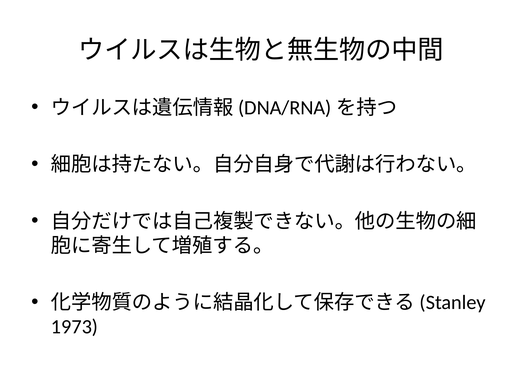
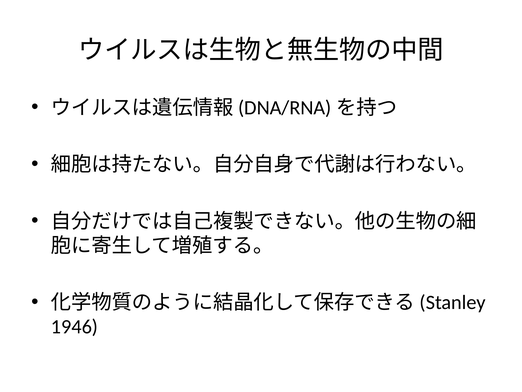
1973: 1973 -> 1946 (75, 326)
